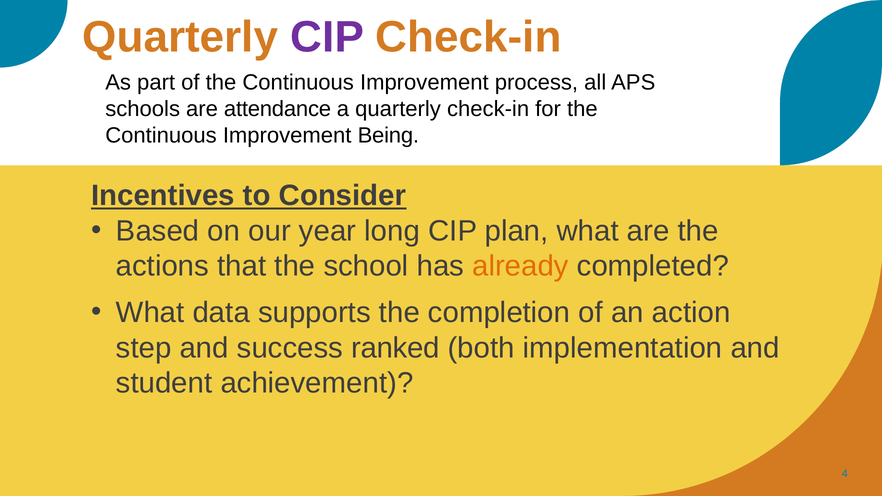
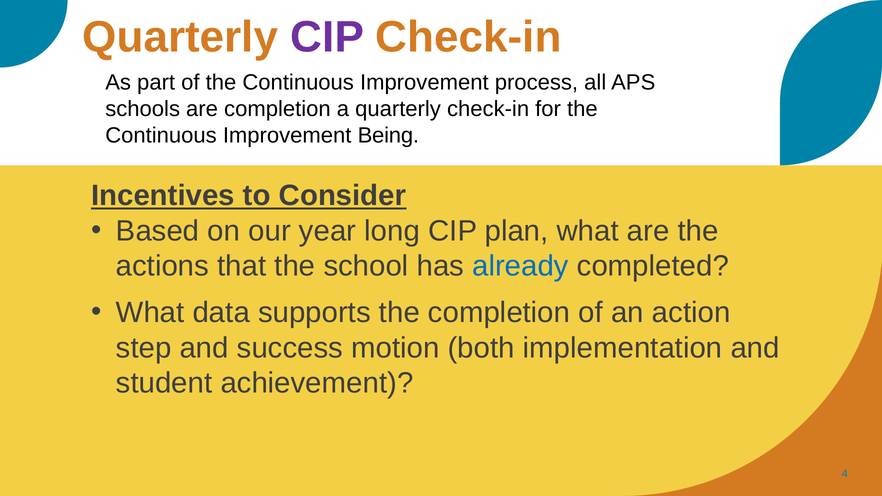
are attendance: attendance -> completion (277, 109)
already colour: orange -> blue (520, 266)
ranked: ranked -> motion (395, 348)
